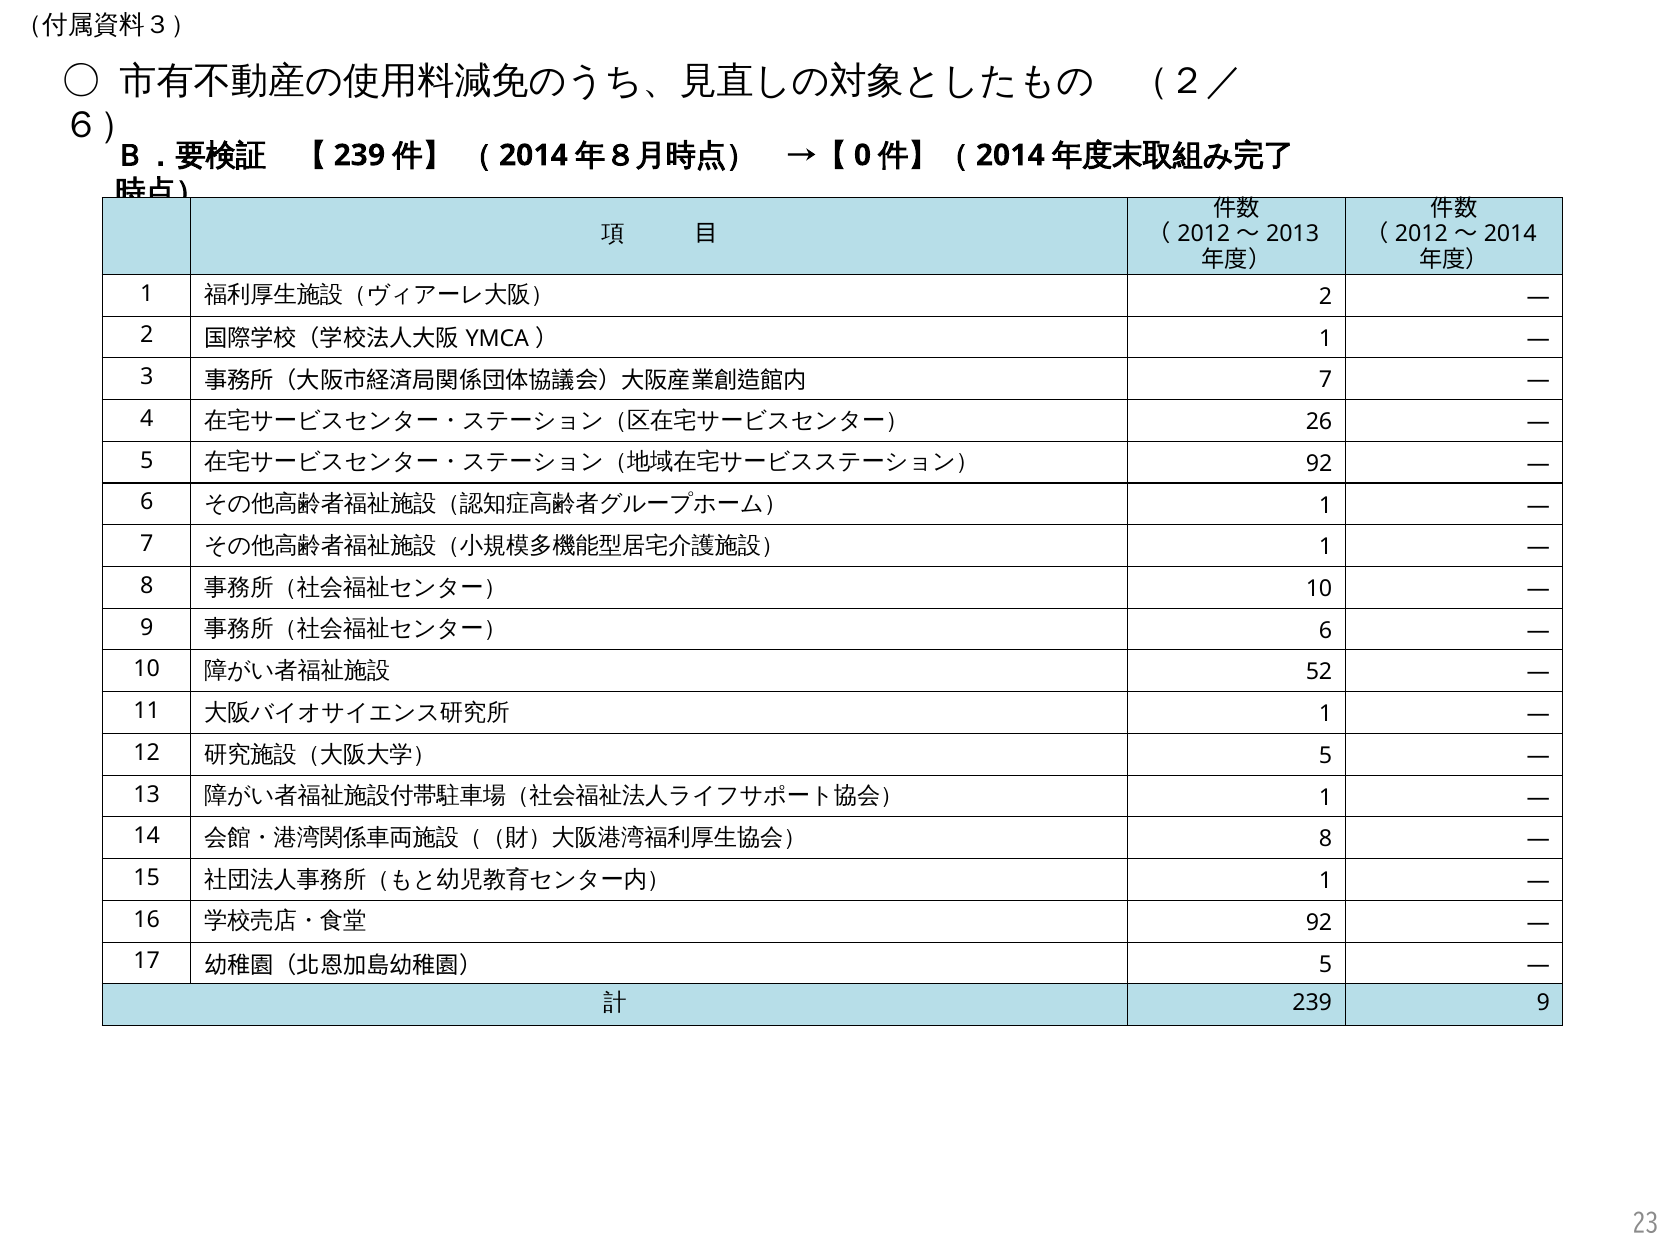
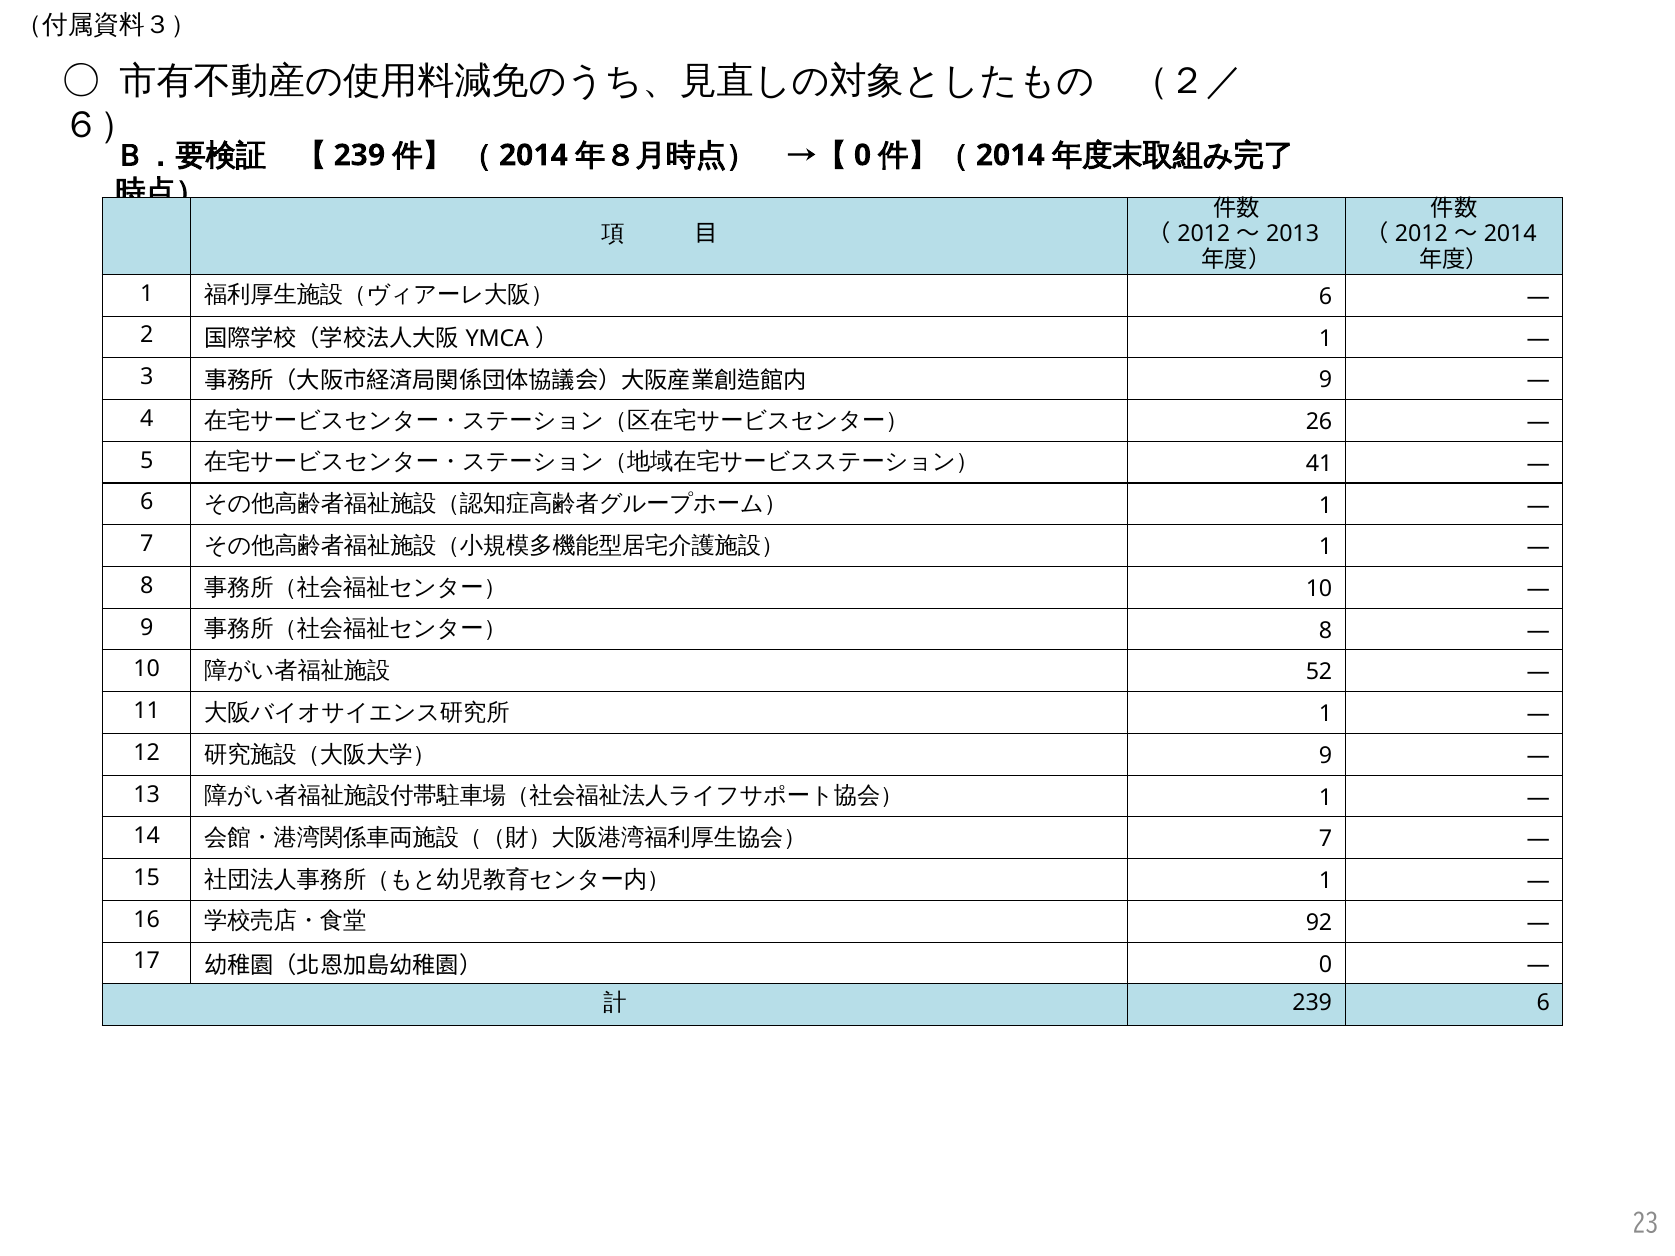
2: 2 -> 6 (1326, 297)
7: 7 -> 9 (1326, 380)
92: 92 -> 41 (1319, 464)
6: 6 -> 8 (1326, 631)
5: 5 -> 9 (1326, 756)
8: 8 -> 7 (1326, 839)
5: 5 -> 0 (1326, 965)
239 9: 9 -> 6 (1543, 1003)
